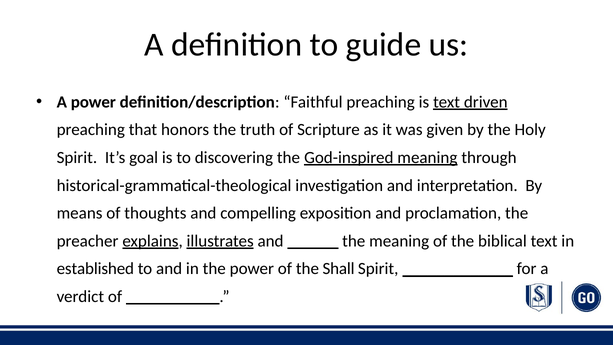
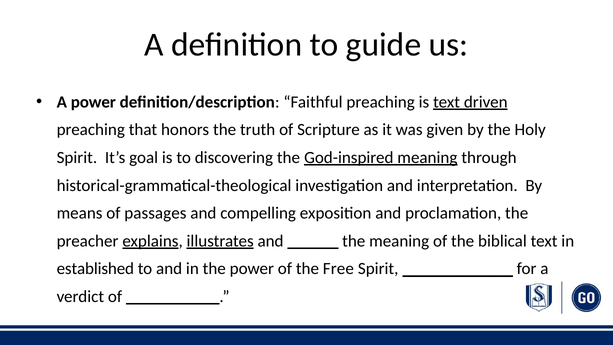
thoughts: thoughts -> passages (155, 213)
Shall: Shall -> Free (338, 269)
